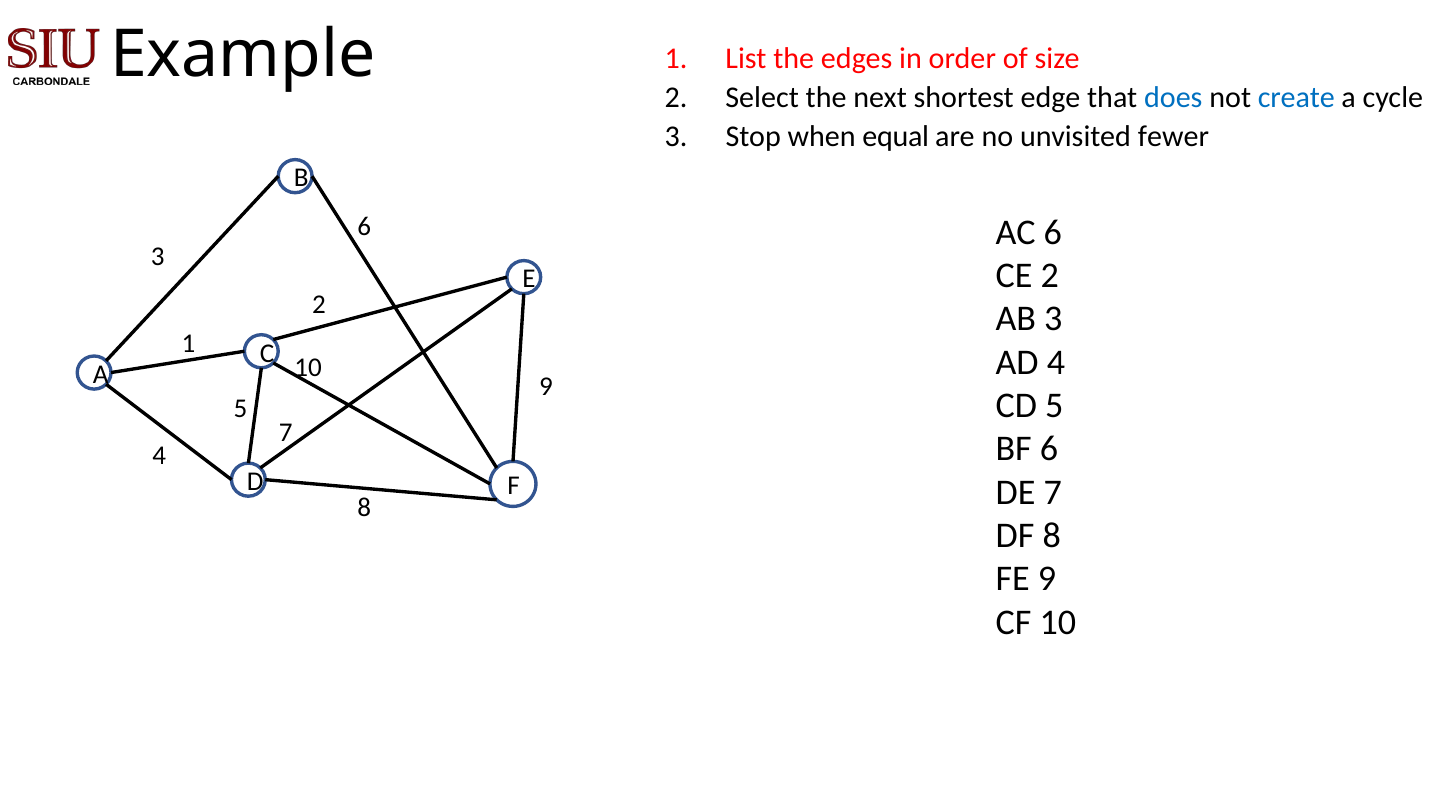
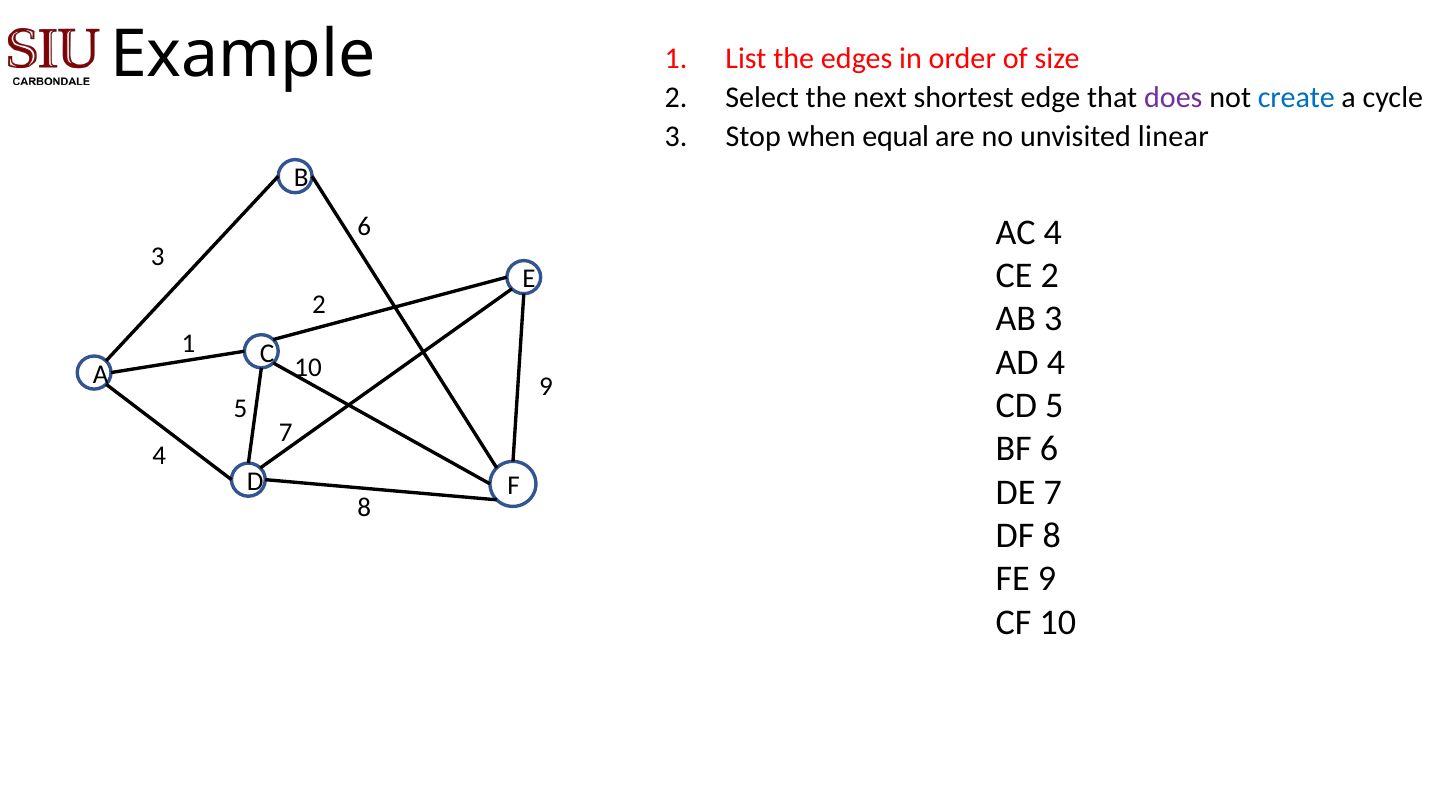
does colour: blue -> purple (1173, 98)
fewer: fewer -> linear (1173, 137)
AC 6: 6 -> 4 (1053, 232)
